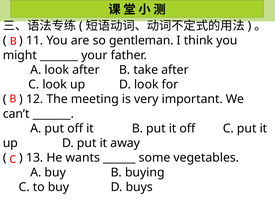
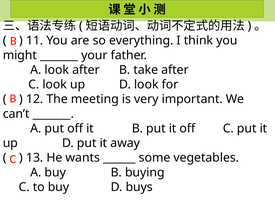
gentleman: gentleman -> everything (141, 41)
